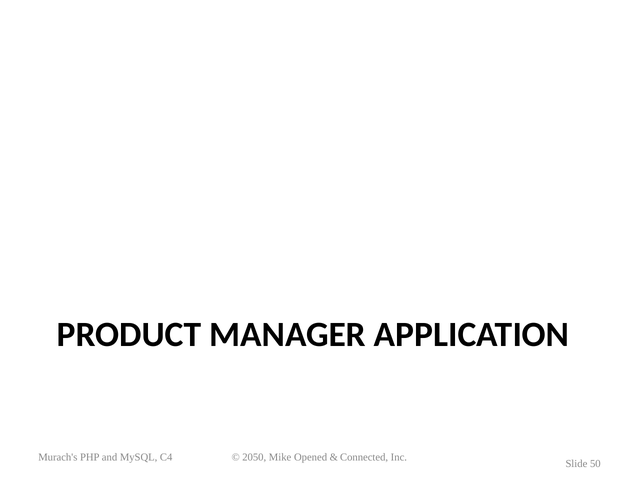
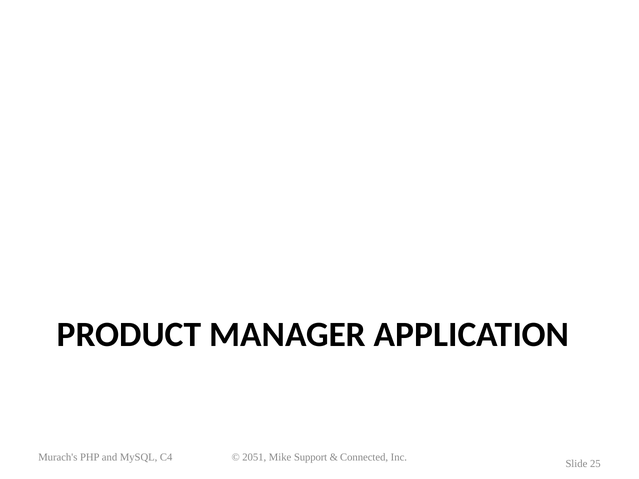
2050: 2050 -> 2051 (254, 458)
Opened: Opened -> Support (311, 458)
50: 50 -> 25 (595, 464)
